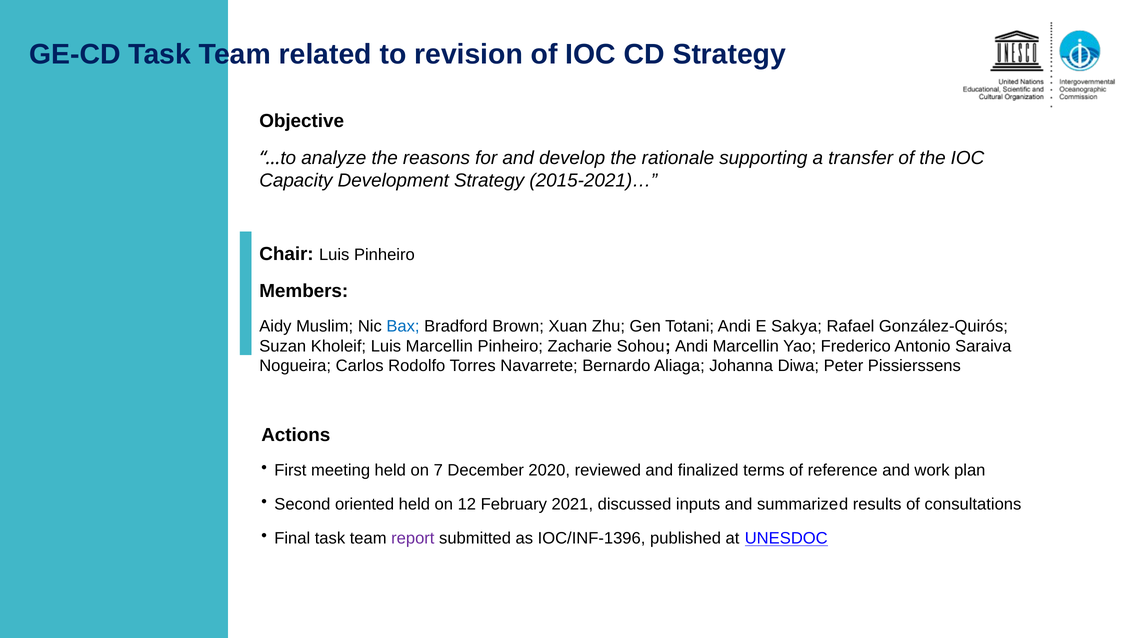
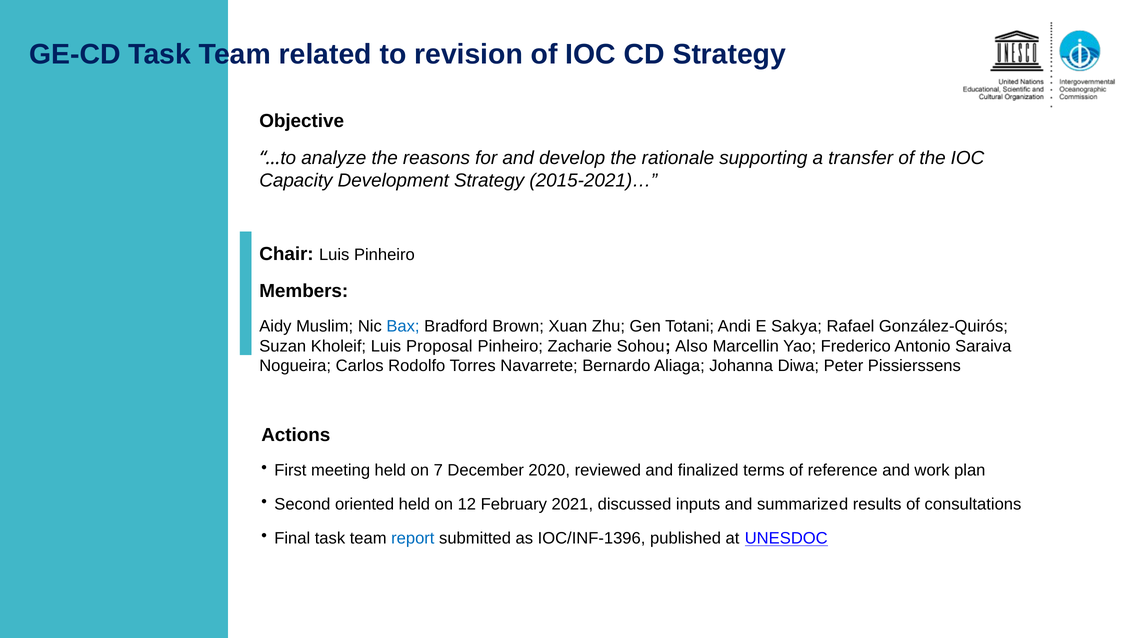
Luis Marcellin: Marcellin -> Proposal (439, 346)
Sohou Andi: Andi -> Also (691, 346)
report colour: purple -> blue (413, 539)
